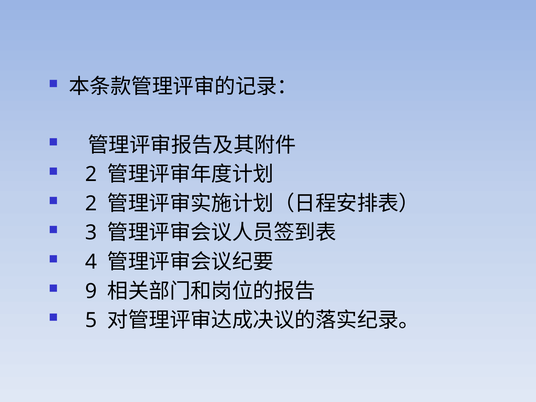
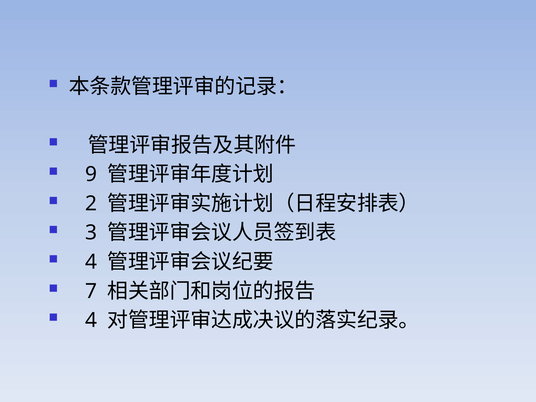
2: 2 -> 9 (91, 174)
9: 9 -> 7 (91, 291)
5: 5 -> 4 (91, 320)
